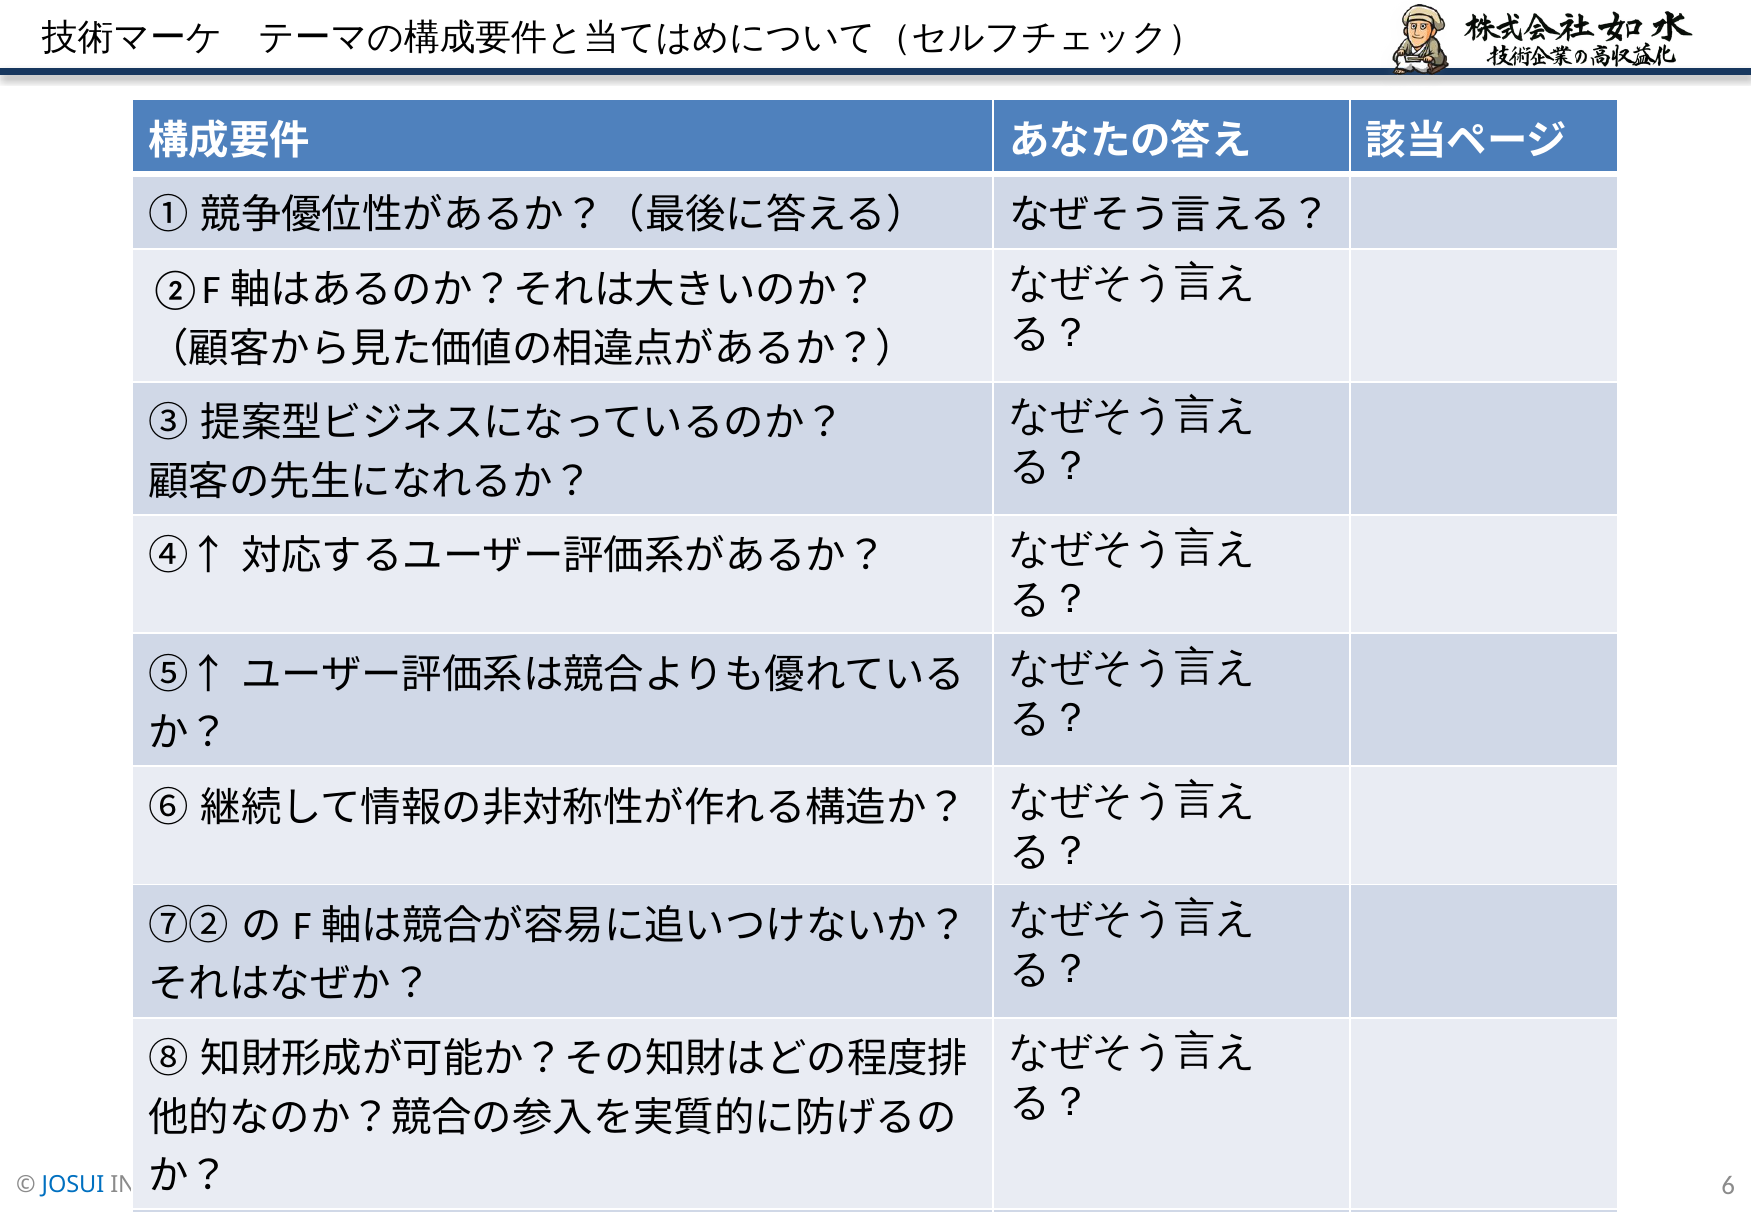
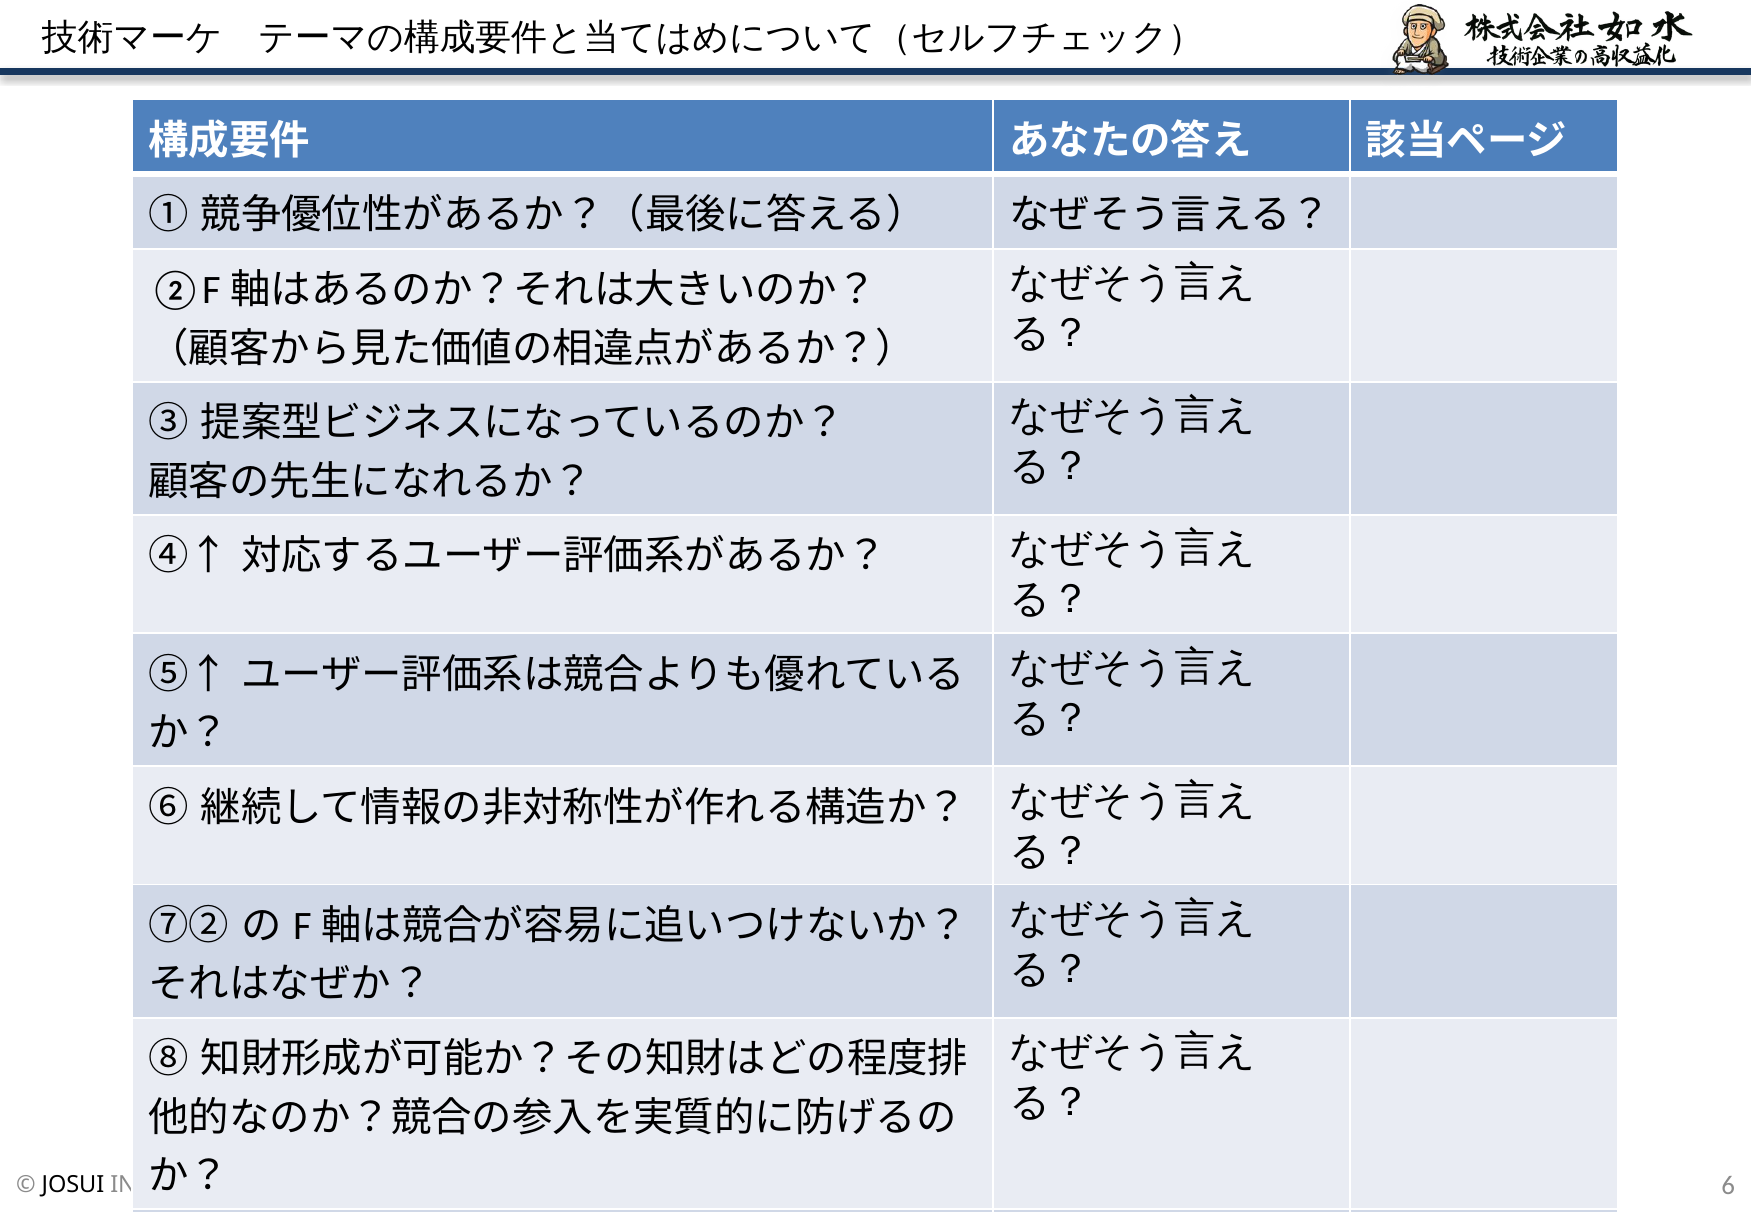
JOSUI colour: blue -> black (73, 1185)
